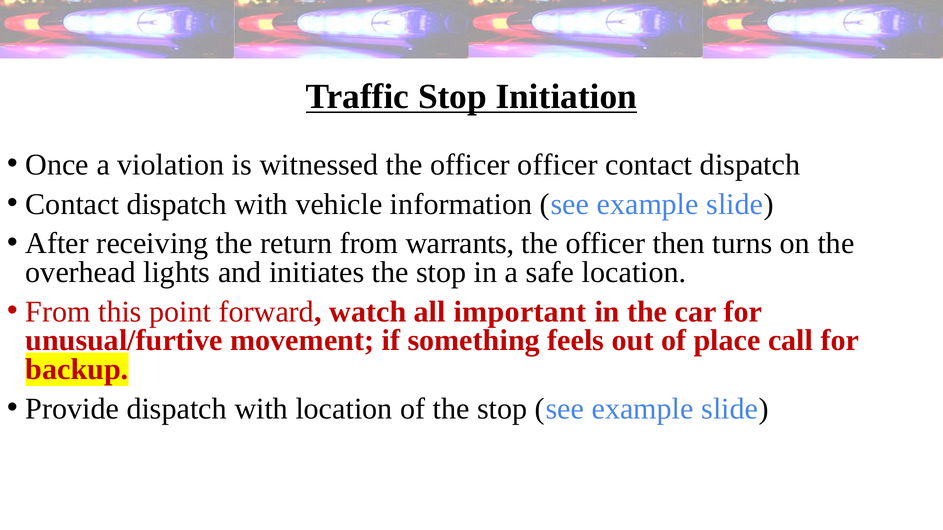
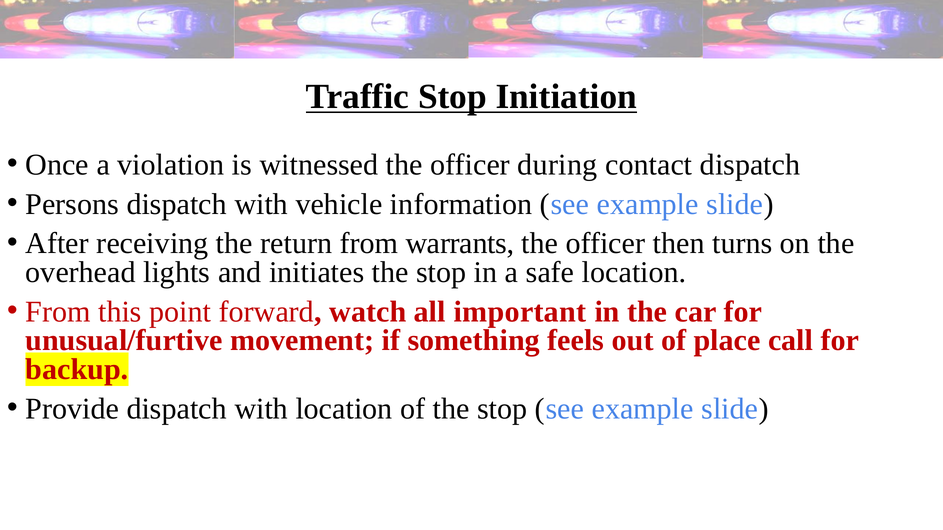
officer officer: officer -> during (557, 165)
Contact: Contact -> Persons (72, 204)
